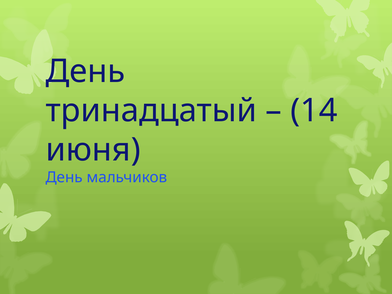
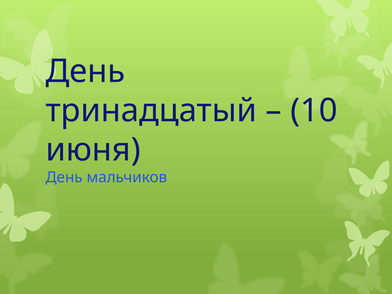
14: 14 -> 10 (314, 111)
